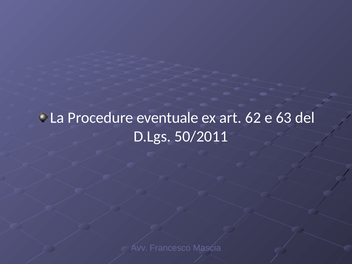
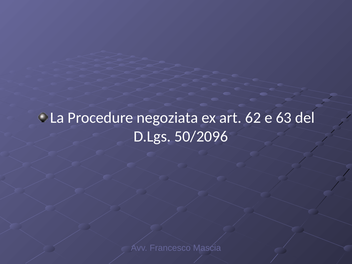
eventuale: eventuale -> negoziata (167, 118)
50/2011: 50/2011 -> 50/2096 (201, 136)
